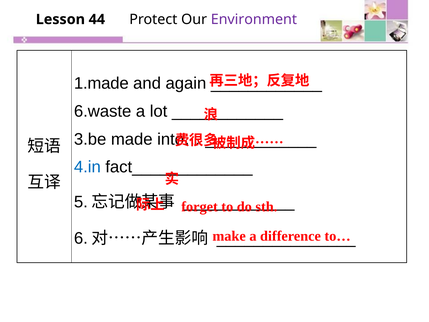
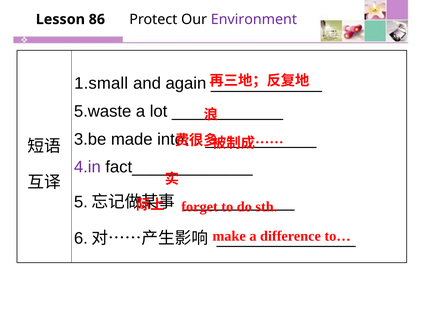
44: 44 -> 86 (97, 19)
1.made: 1.made -> 1.small (101, 83)
6.waste: 6.waste -> 5.waste (103, 111)
4.in colour: blue -> purple (87, 167)
